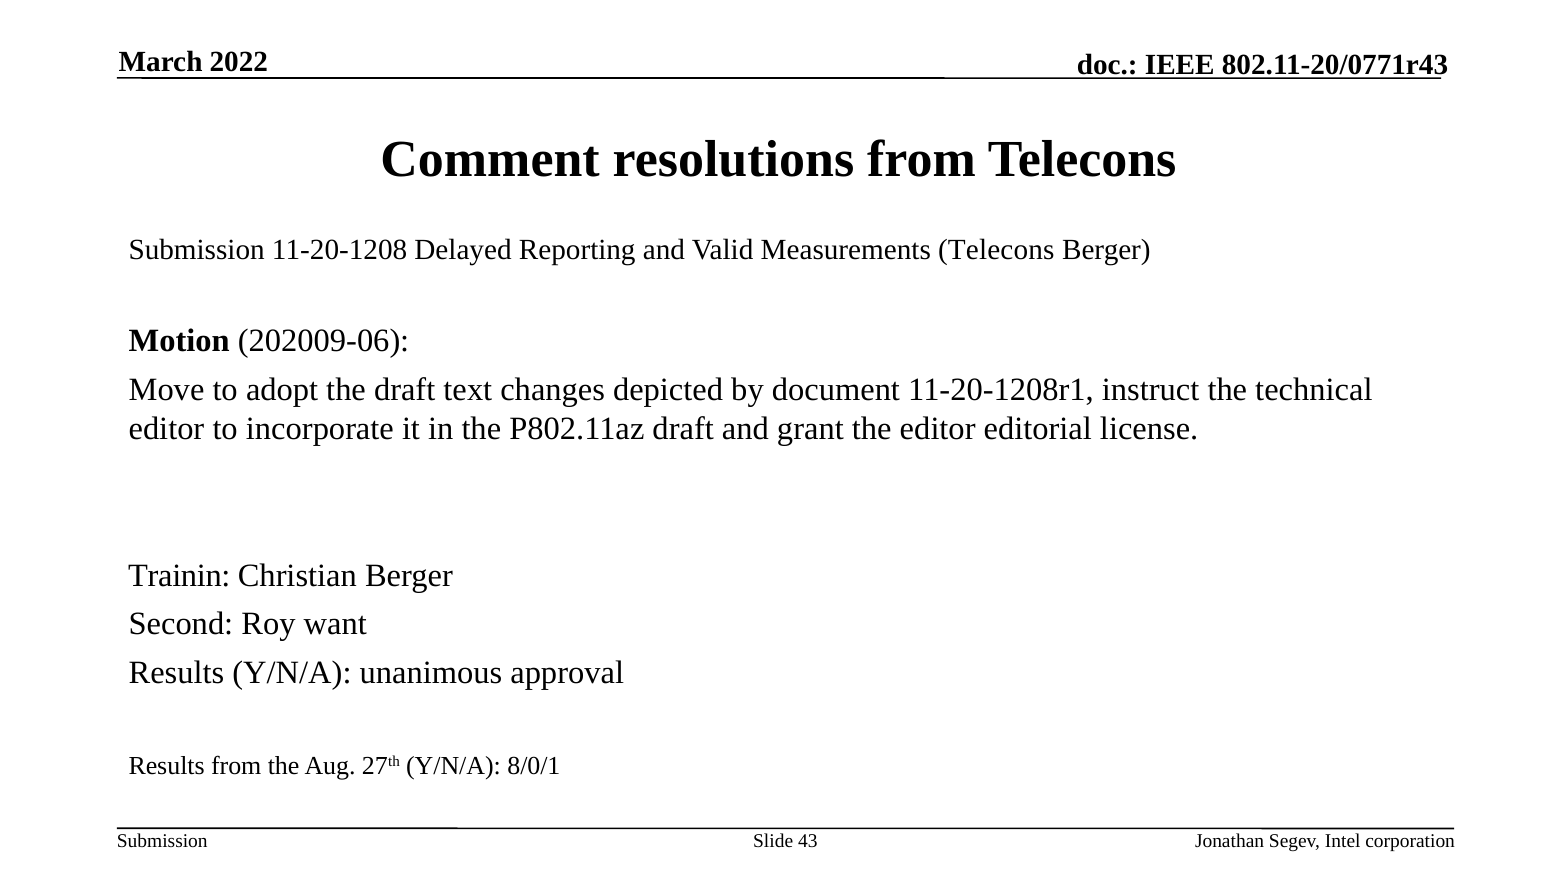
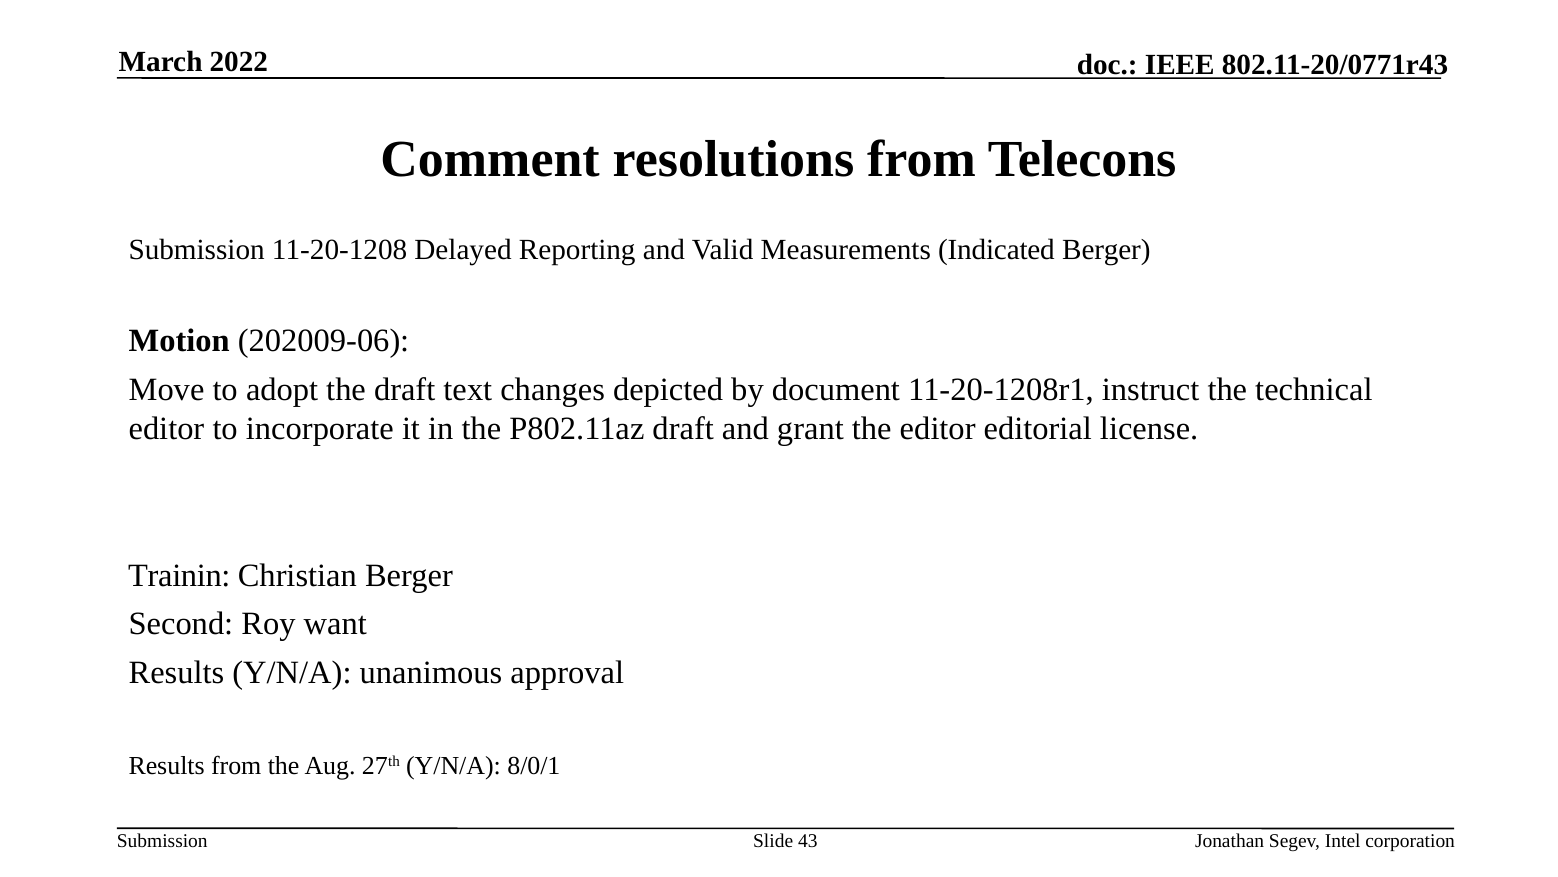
Measurements Telecons: Telecons -> Indicated (996, 249)
